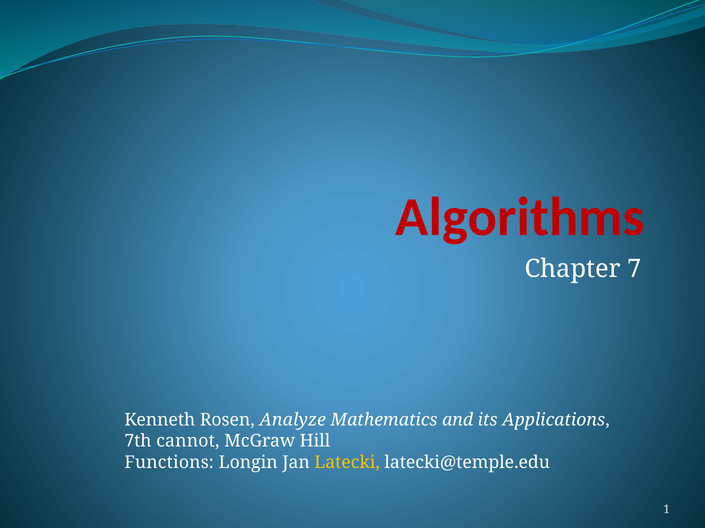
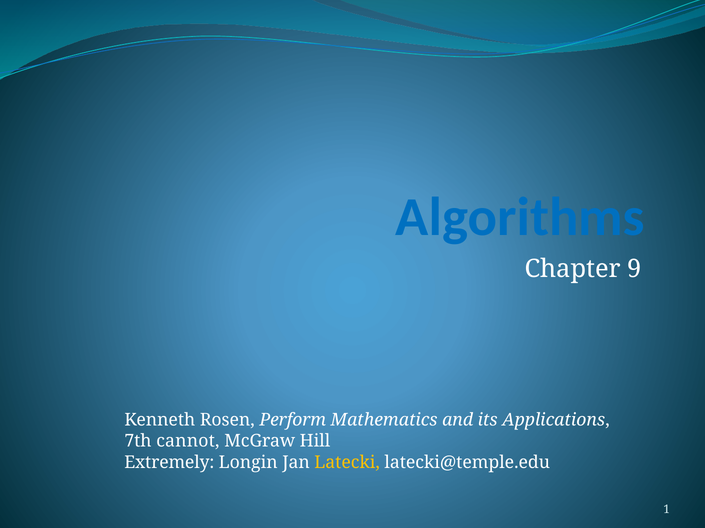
Algorithms colour: red -> blue (520, 218)
7: 7 -> 9 (635, 269)
Analyze: Analyze -> Perform (293, 421)
Functions: Functions -> Extremely (169, 463)
